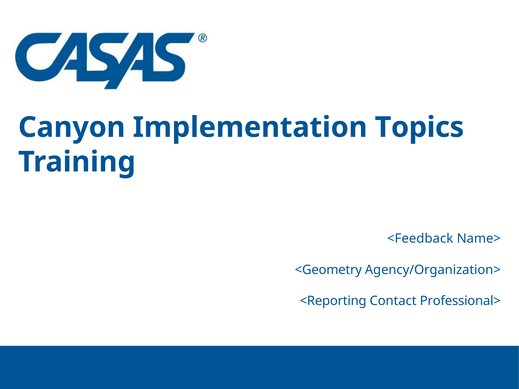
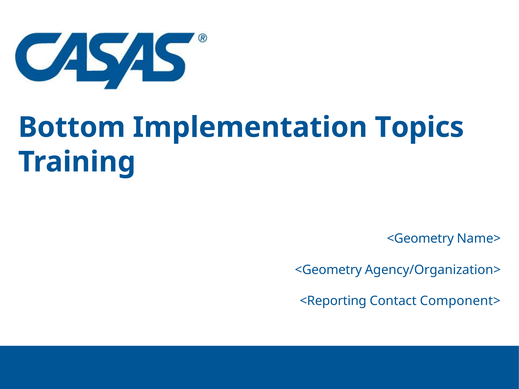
Canyon: Canyon -> Bottom (72, 127)
<Feedback: <Feedback -> <Geometry (420, 239)
Professional>: Professional> -> Component> (460, 301)
